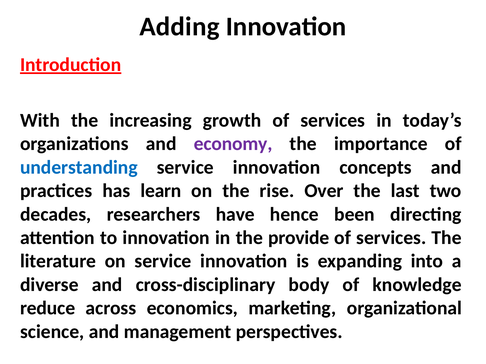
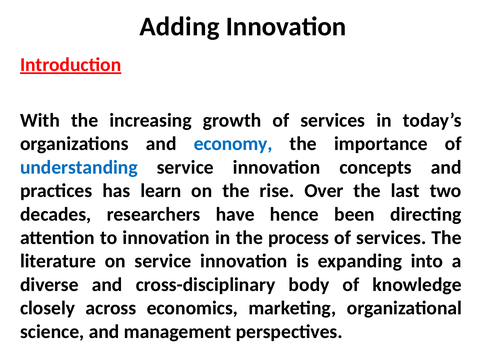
economy colour: purple -> blue (233, 144)
provide: provide -> process (299, 238)
reduce: reduce -> closely (48, 309)
